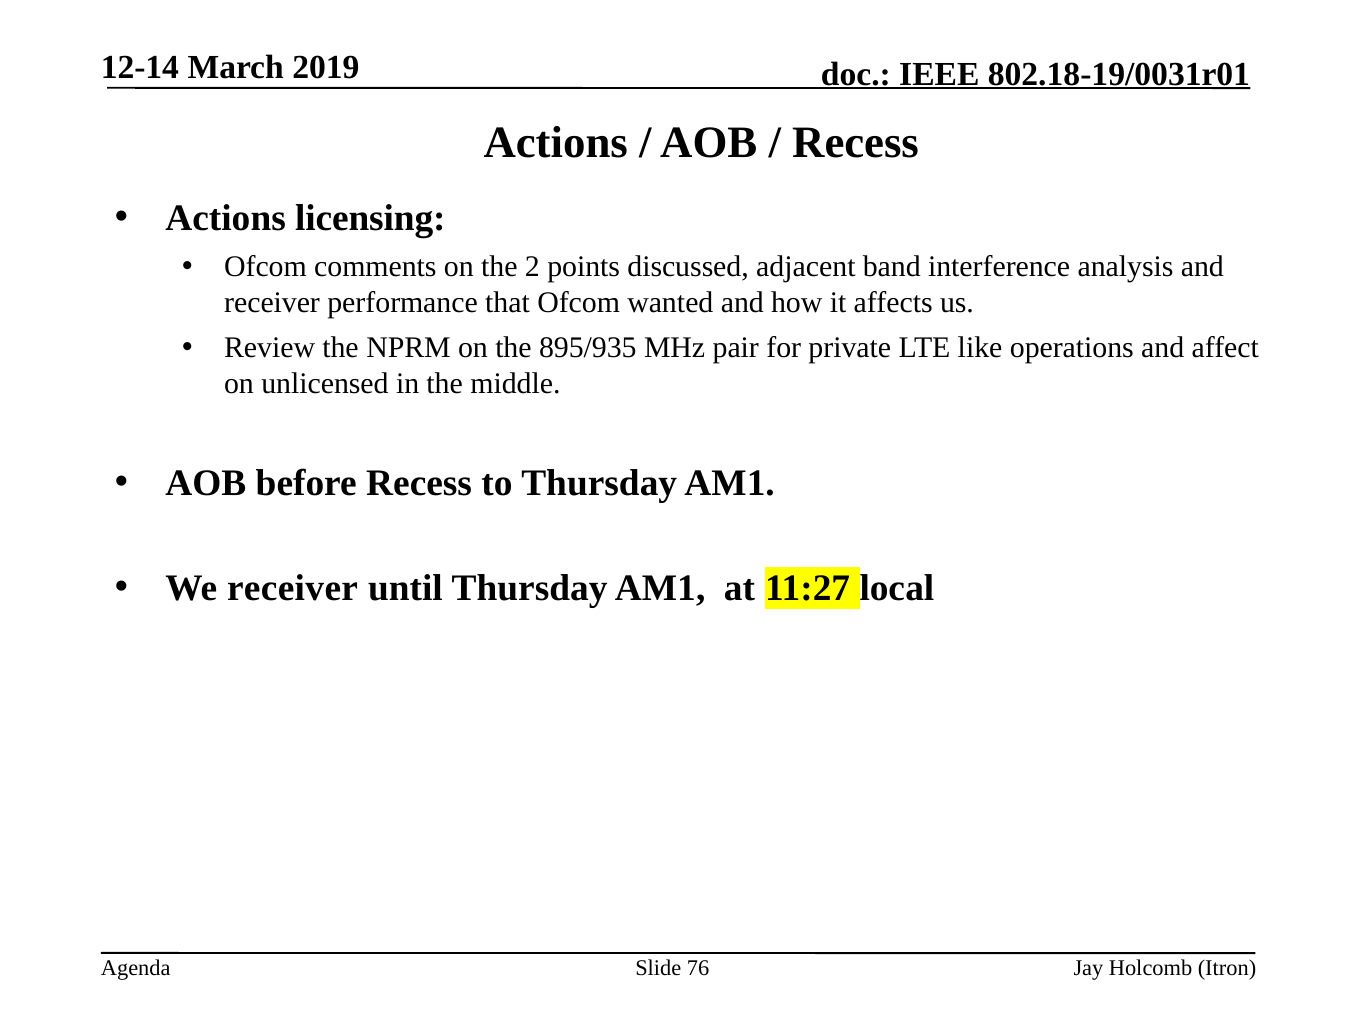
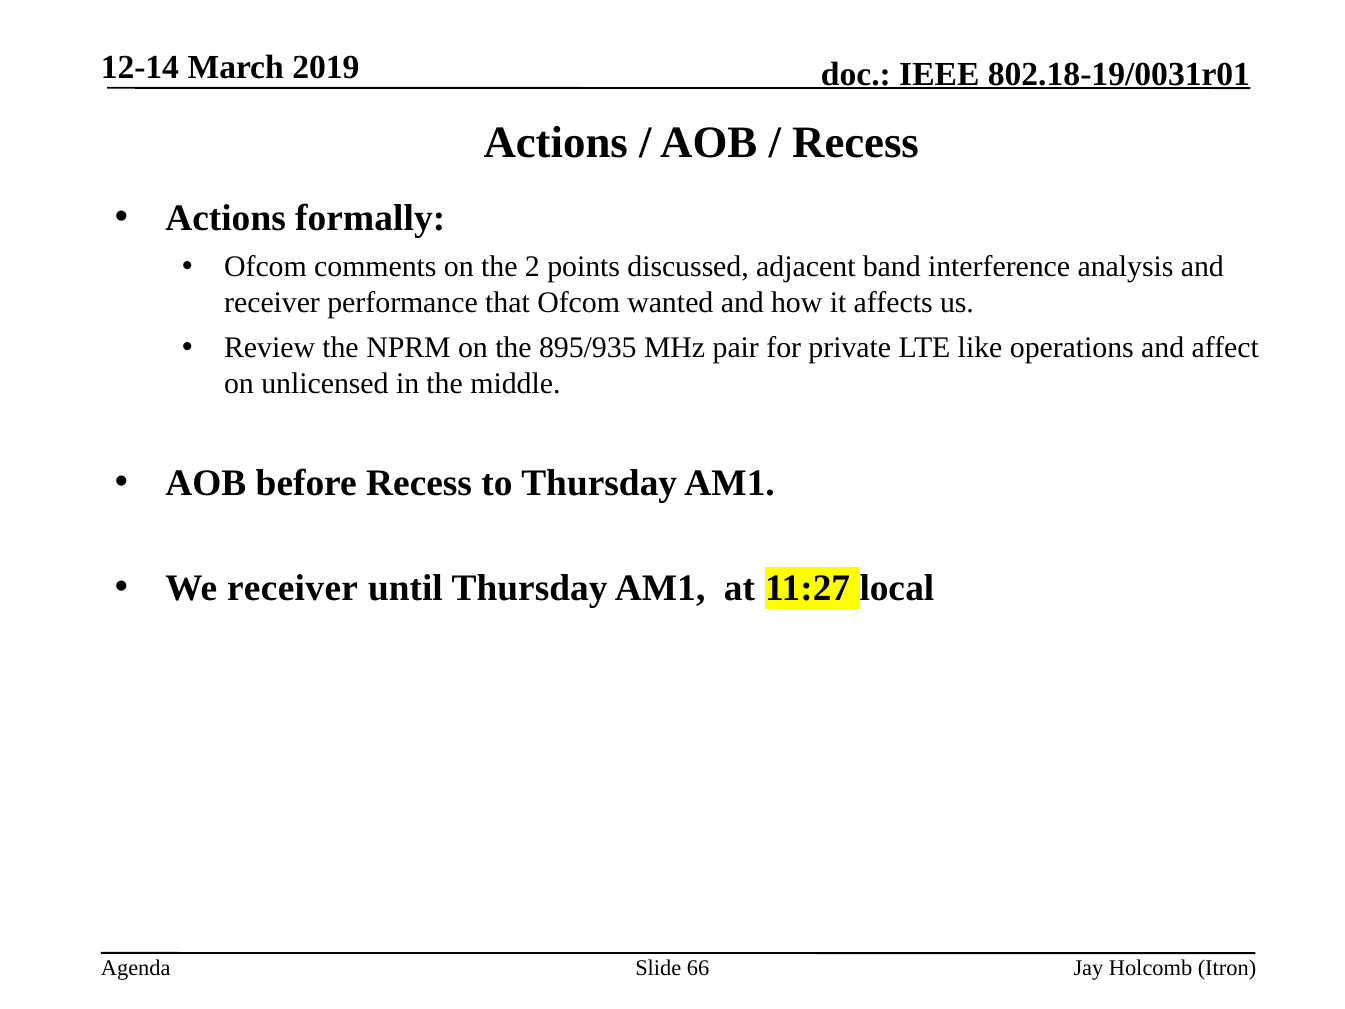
licensing: licensing -> formally (370, 218)
76: 76 -> 66 (698, 967)
